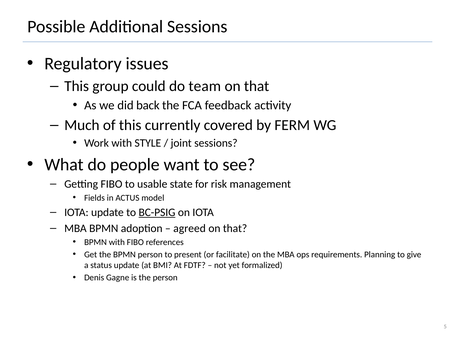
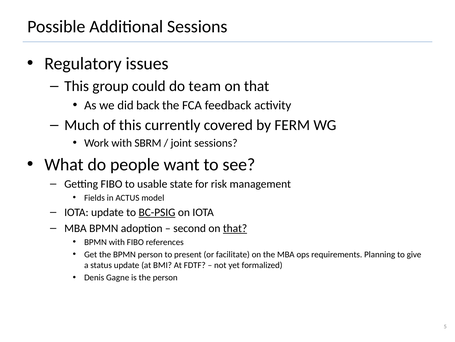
STYLE: STYLE -> SBRM (148, 143)
agreed: agreed -> second (190, 228)
that underline: none -> present (235, 228)
